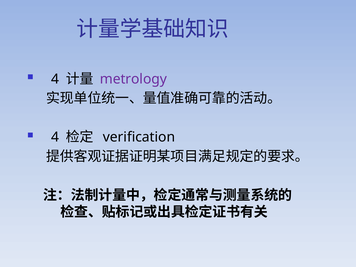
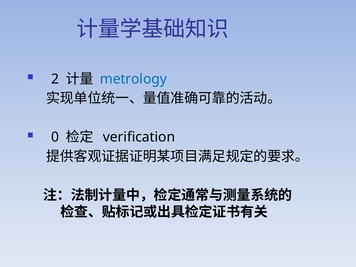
4: 4 -> 2 (55, 79)
metrology colour: purple -> blue (133, 79)
4: 4 -> 0 (55, 137)
